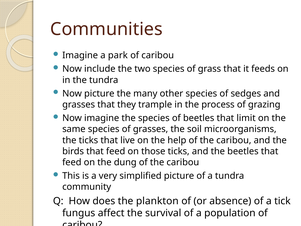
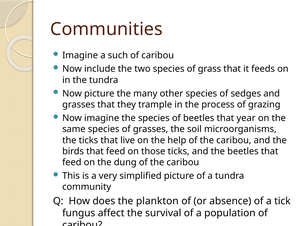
park: park -> such (118, 55)
limit: limit -> year (246, 118)
